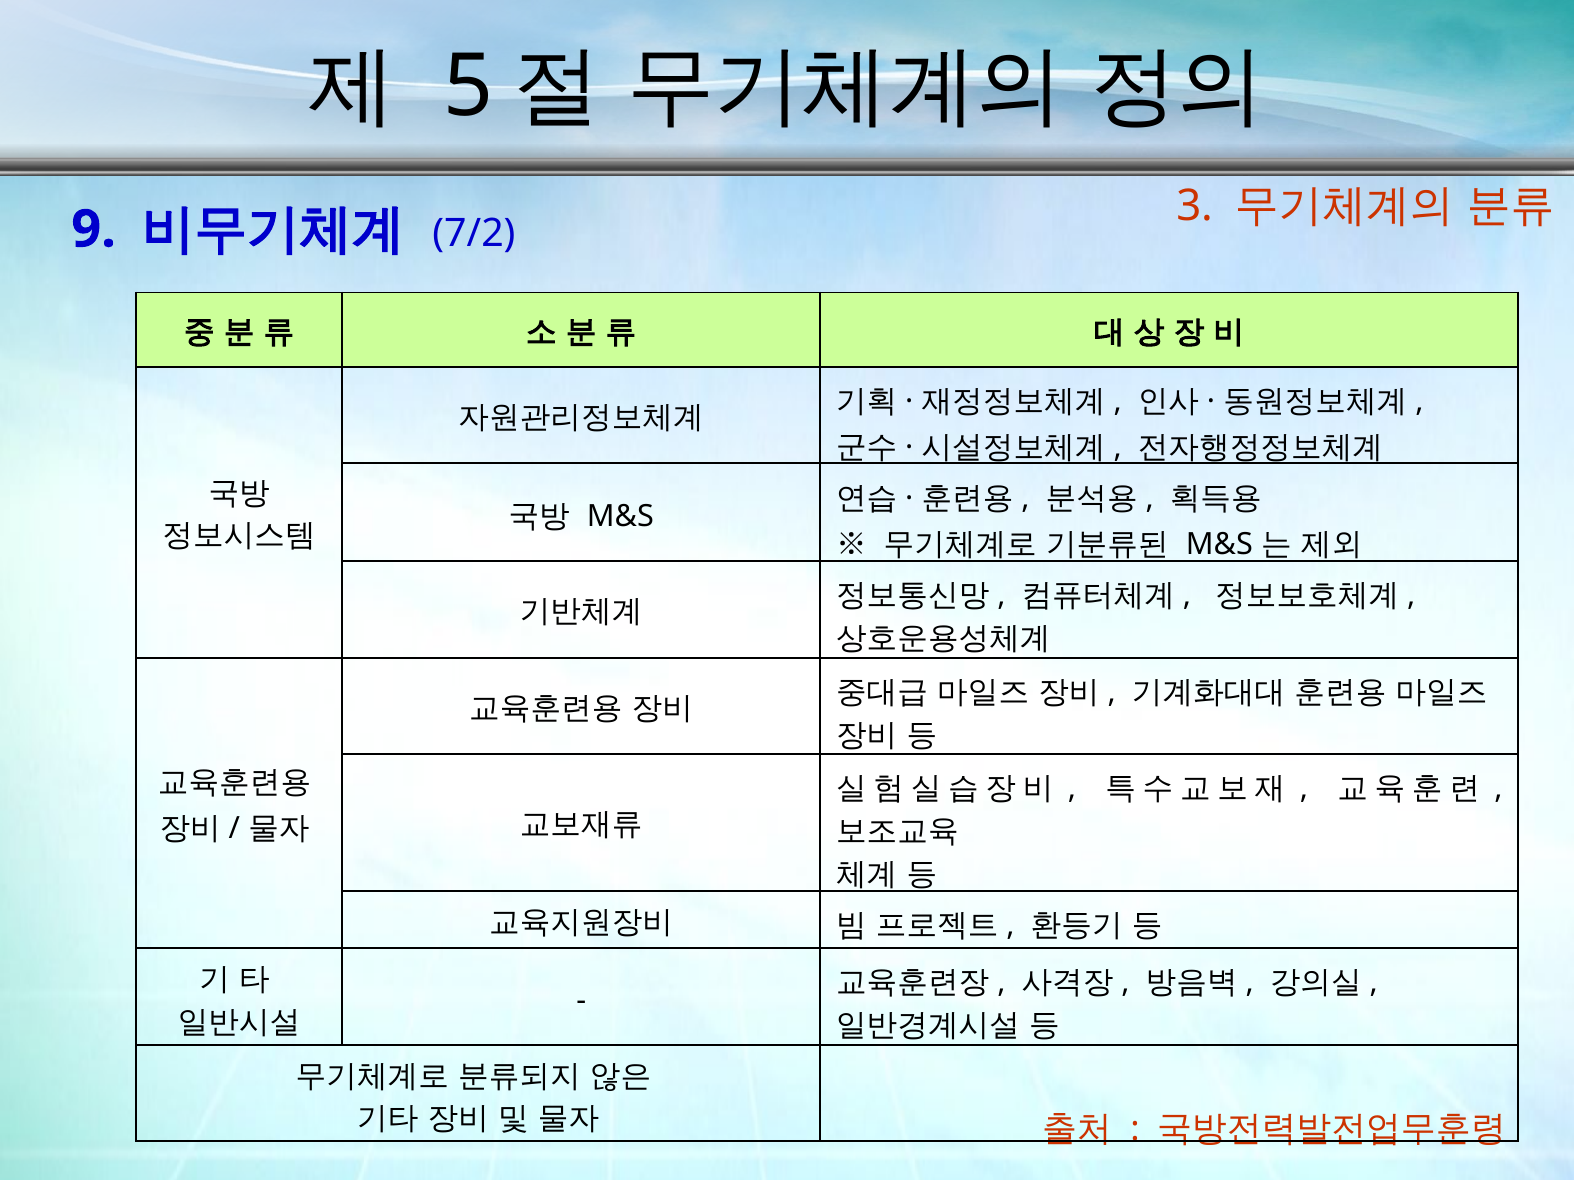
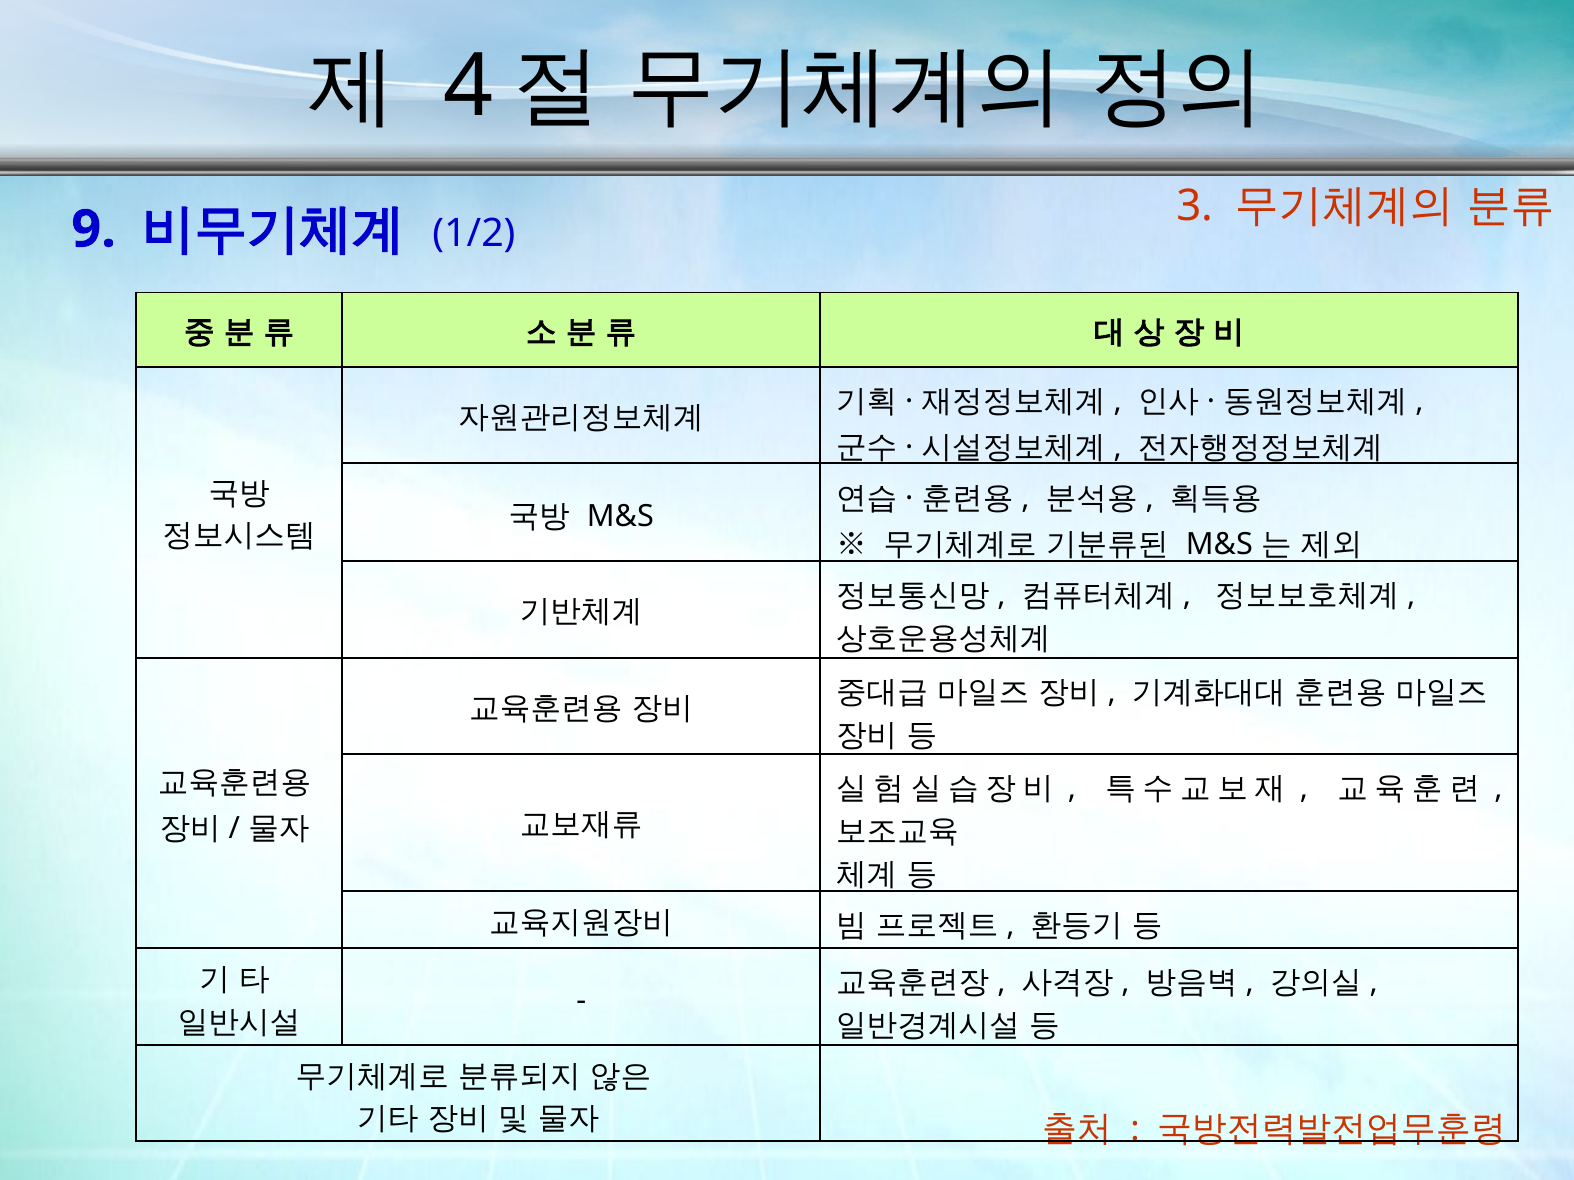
5: 5 -> 4 (468, 86)
7/2: 7/2 -> 1/2 (474, 234)
